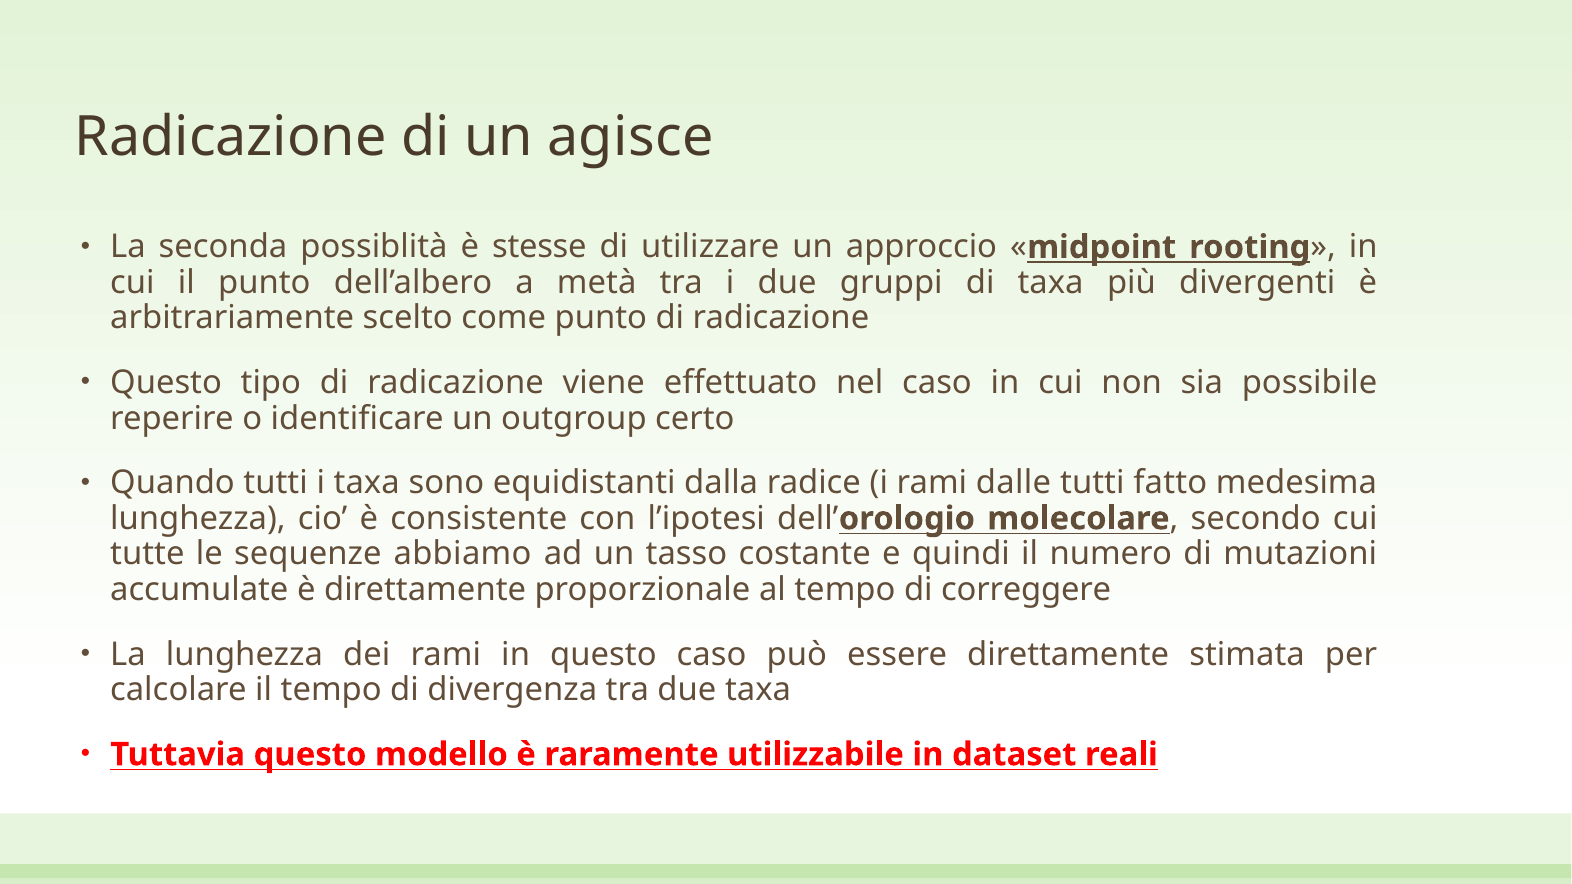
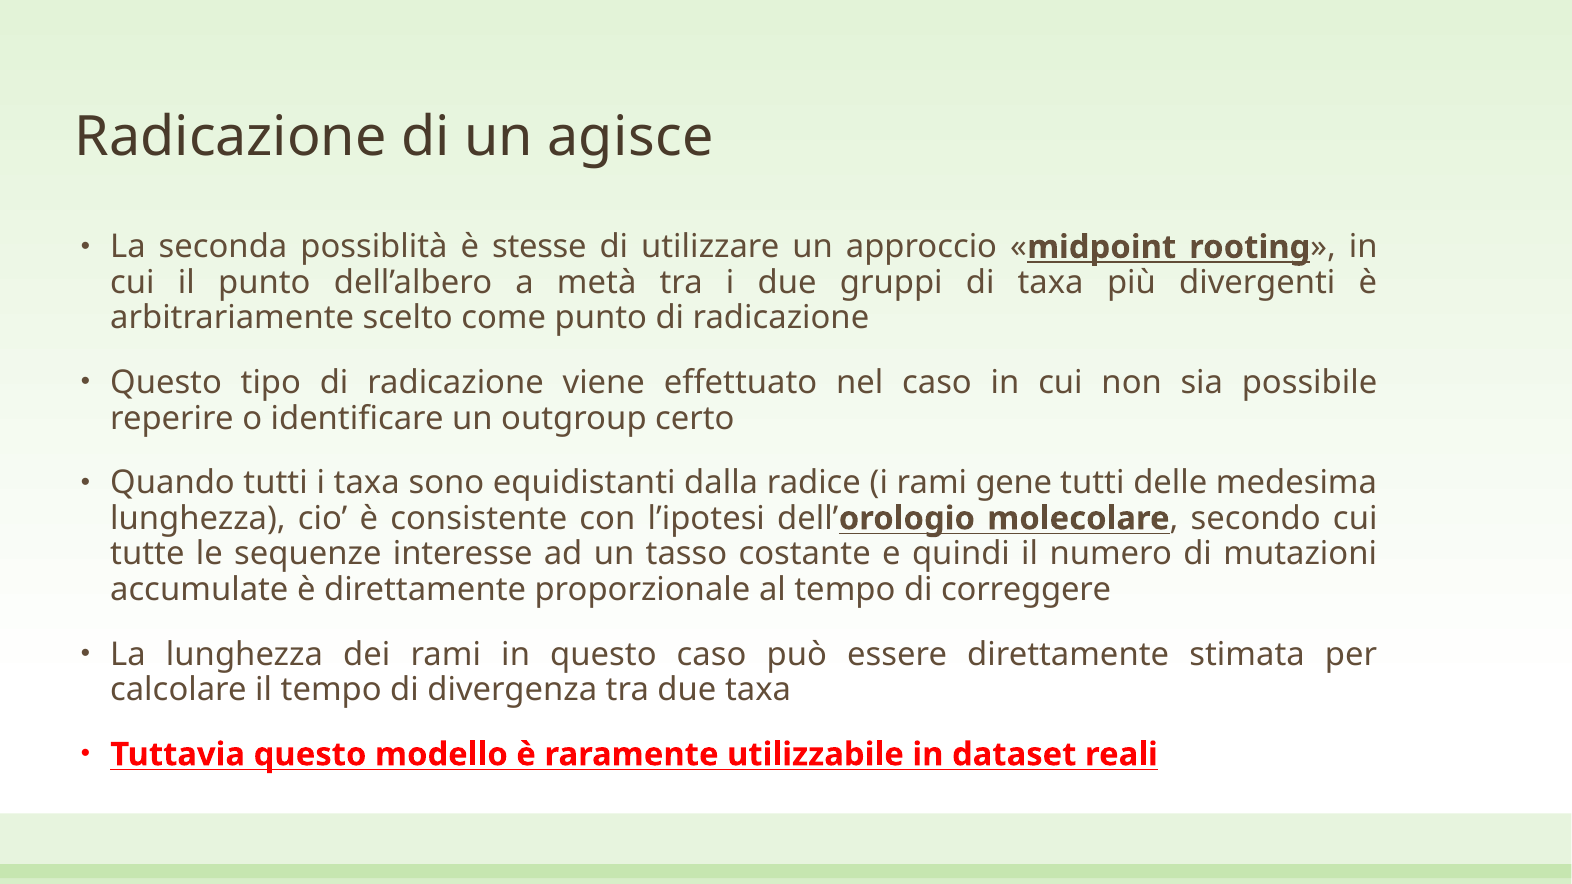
dalle: dalle -> gene (1014, 483)
fatto: fatto -> delle (1170, 483)
abbiamo: abbiamo -> interesse (463, 554)
